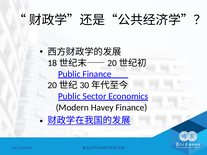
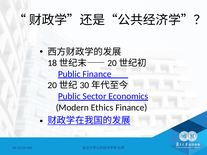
Havey: Havey -> Ethics (102, 108)
